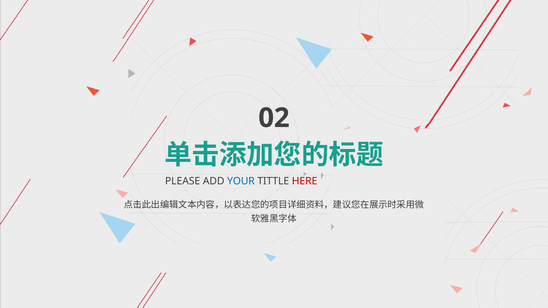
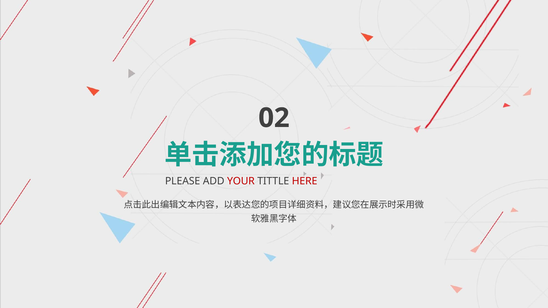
YOUR colour: blue -> red (241, 181)
